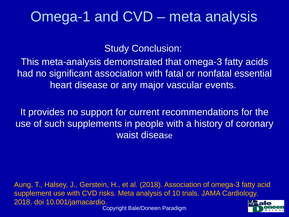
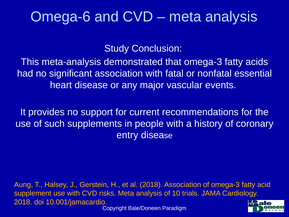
Omega-1: Omega-1 -> Omega-6 (60, 17)
waist: waist -> entry (127, 135)
